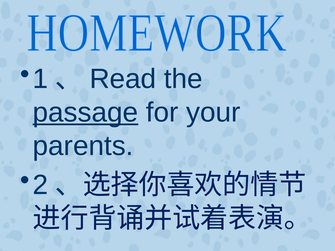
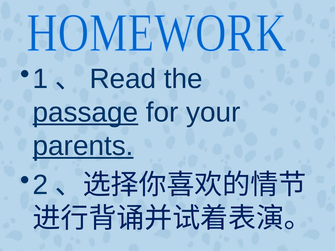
parents underline: none -> present (83, 146)
